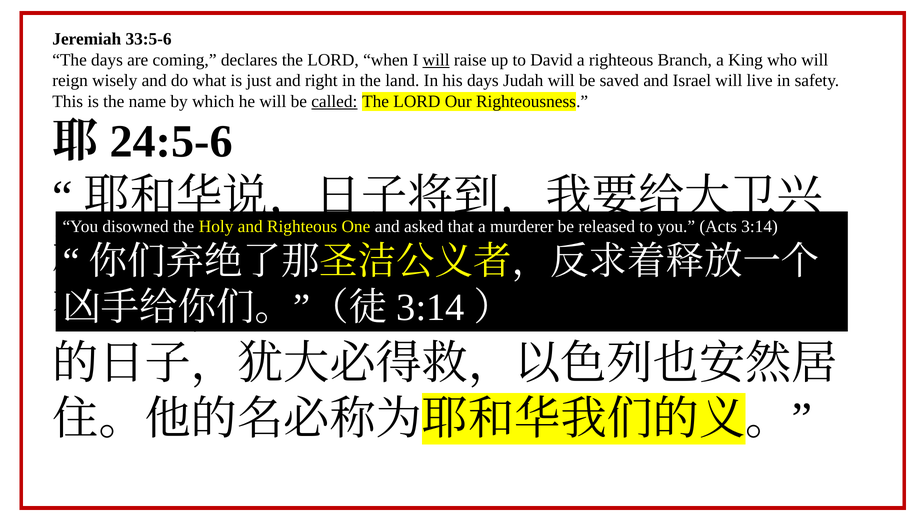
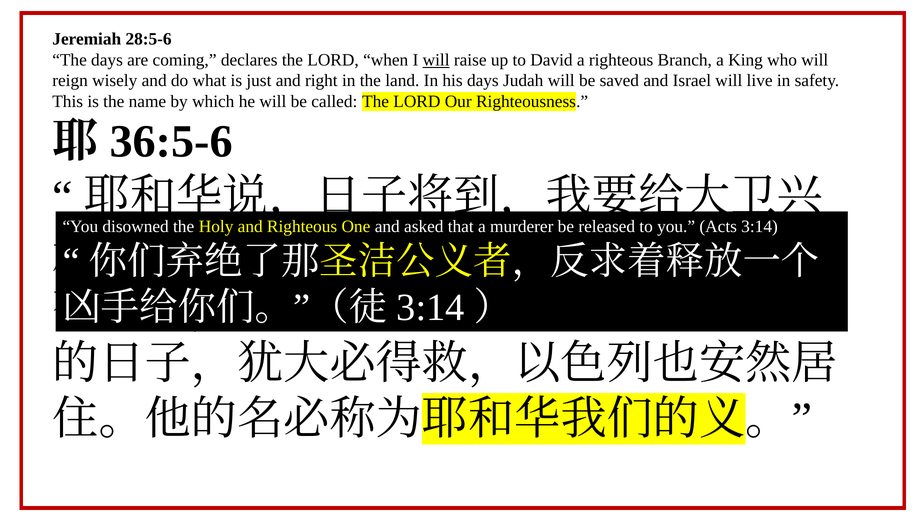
33:5-6: 33:5-6 -> 28:5-6 (149, 39)
called underline: present -> none (334, 101)
24:5-6: 24:5-6 -> 36:5-6 (171, 142)
